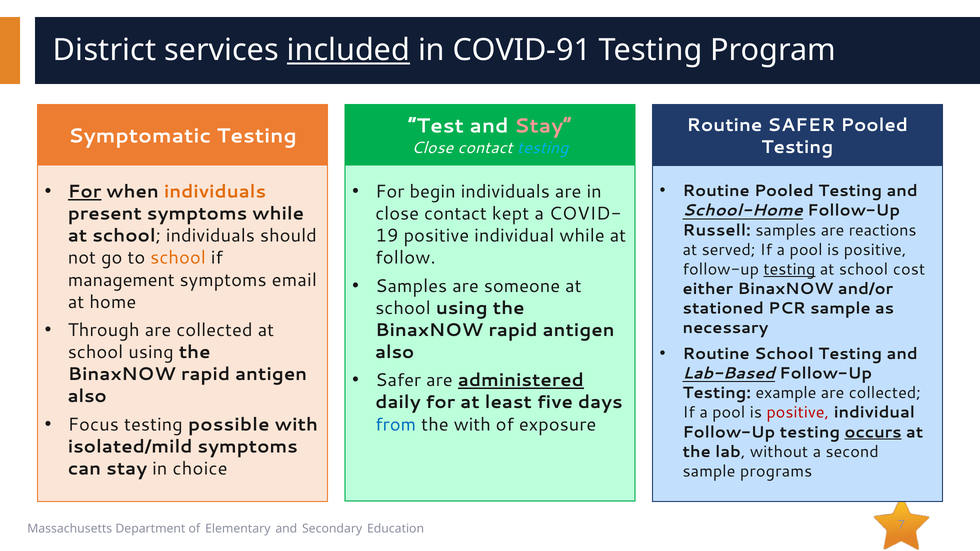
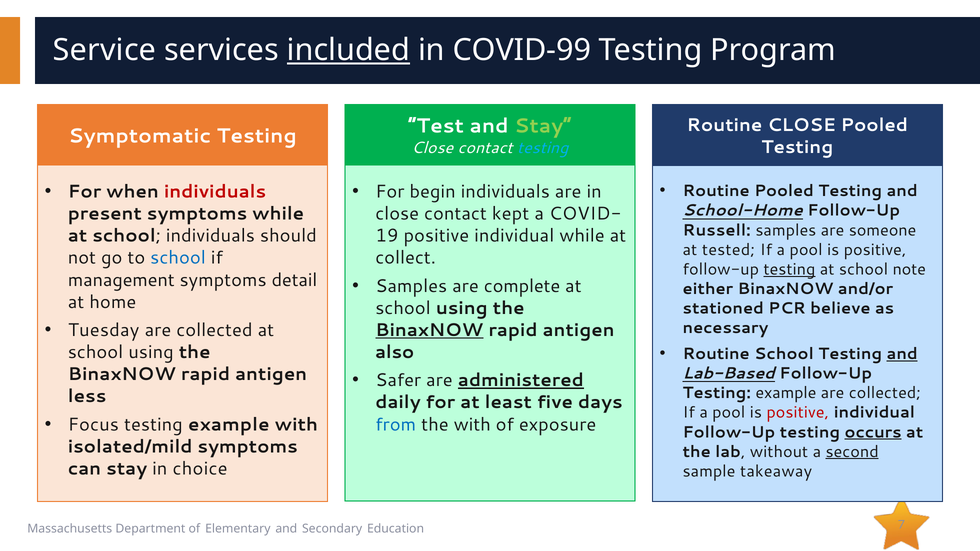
District: District -> Service (105, 50)
COVID-91: COVID-91 -> COVID-99 (522, 50)
Routine SAFER: SAFER -> CLOSE (802, 125)
Stay colour: pink -> light green (543, 126)
For underline: present -> none (85, 192)
individuals colour: orange -> red (215, 192)
reactions: reactions -> someone (883, 230)
served: served -> tested (728, 250)
school colour: orange -> blue (178, 258)
follow: follow -> collect (406, 258)
cost: cost -> note (909, 269)
email: email -> detail (294, 280)
someone: someone -> complete (522, 286)
PCR sample: sample -> believe (840, 309)
Through: Through -> Tuesday (104, 330)
BinaxNOW underline: none -> present (429, 330)
and underline: none -> present (902, 354)
also: also -> less (87, 396)
possible: possible -> example (229, 425)
second underline: none -> present (852, 452)
programs: programs -> takeaway (776, 471)
